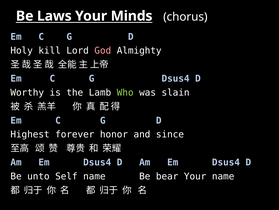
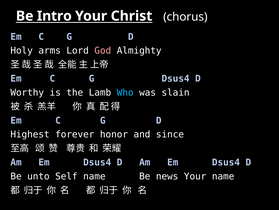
Laws: Laws -> Intro (54, 16)
Minds: Minds -> Christ (132, 16)
kill: kill -> arms (50, 51)
Who colour: light green -> light blue (125, 92)
bear: bear -> news (167, 176)
